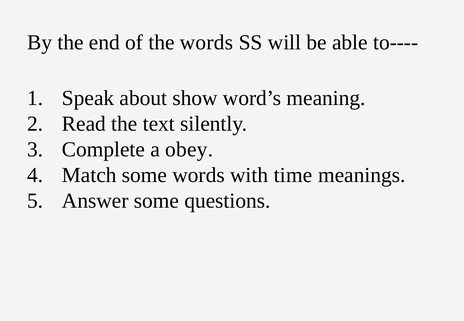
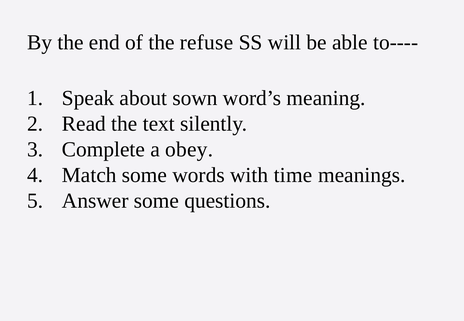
the words: words -> refuse (207, 42)
show: show -> sown (195, 98)
